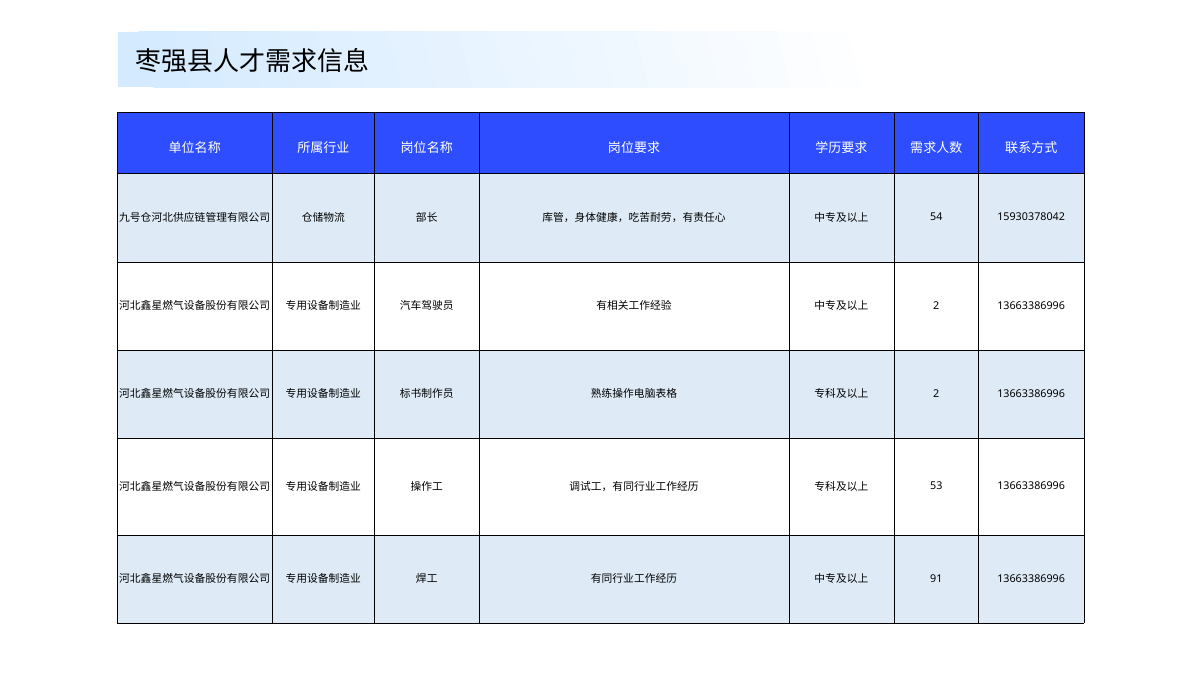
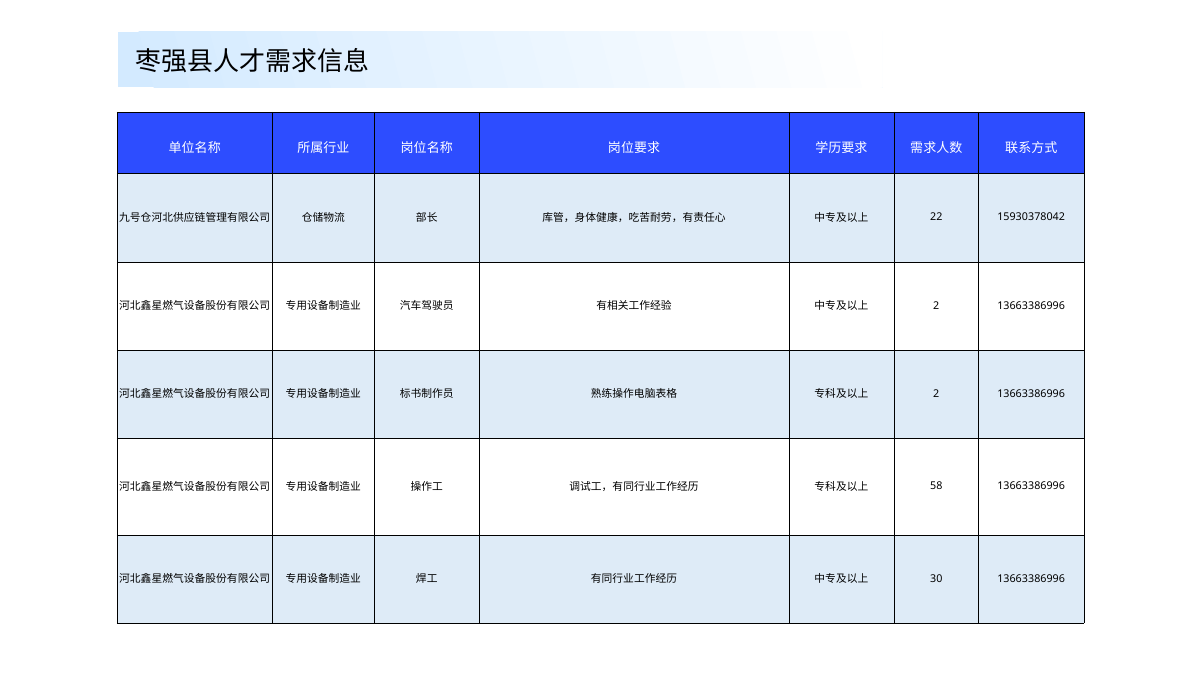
54: 54 -> 22 (936, 217)
53: 53 -> 58 (936, 486)
91: 91 -> 30 (936, 579)
